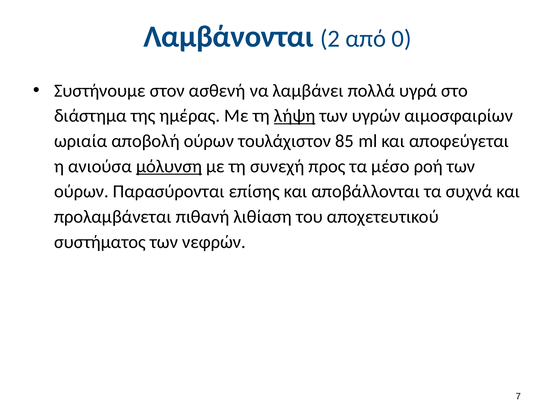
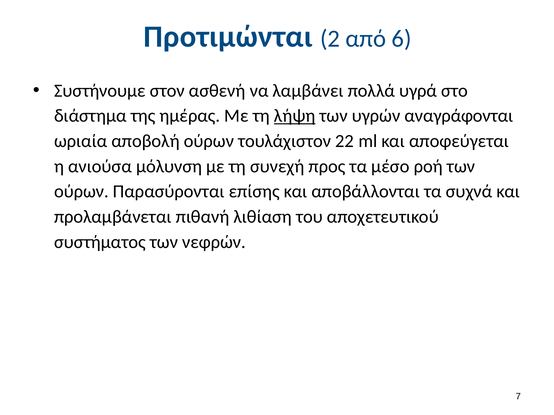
Λαμβάνονται: Λαμβάνονται -> Προτιμώνται (228, 37)
0: 0 -> 6 (402, 39)
αιμοσφαιρίων: αιμοσφαιρίων -> αναγράφονται (459, 116)
85: 85 -> 22 (345, 141)
μόλυνση underline: present -> none (169, 167)
